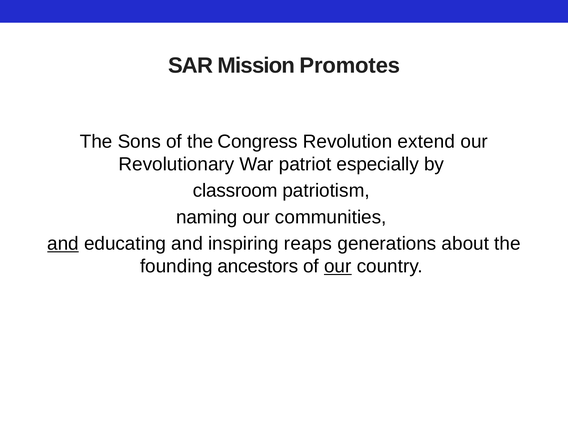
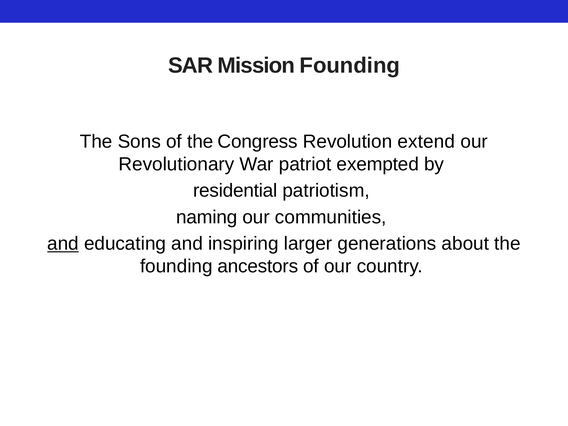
Mission Promotes: Promotes -> Founding (350, 65)
especially: especially -> exempted (378, 164)
classroom: classroom -> residential (235, 191)
reaps: reaps -> larger (308, 244)
our underline: present -> none (338, 266)
